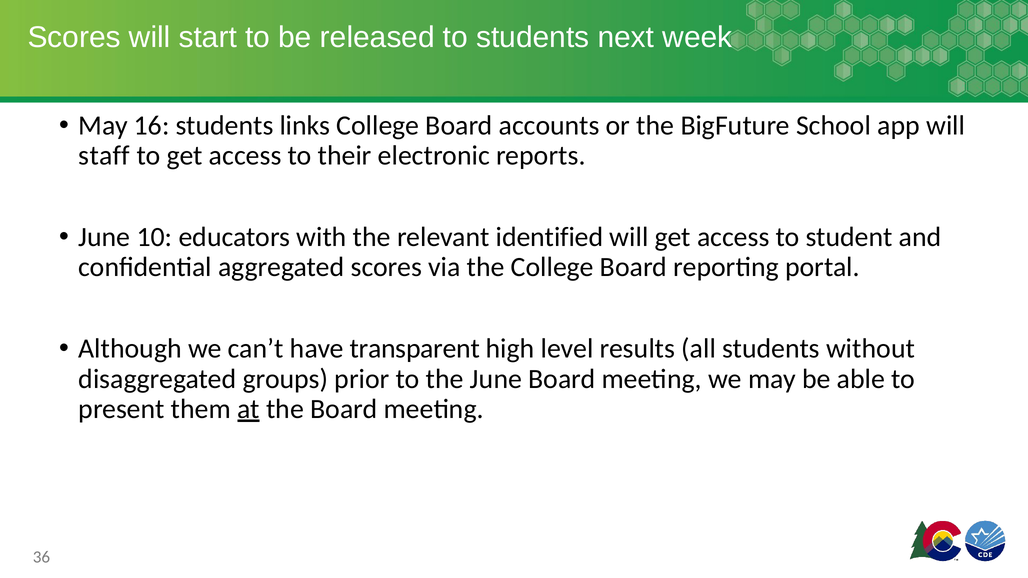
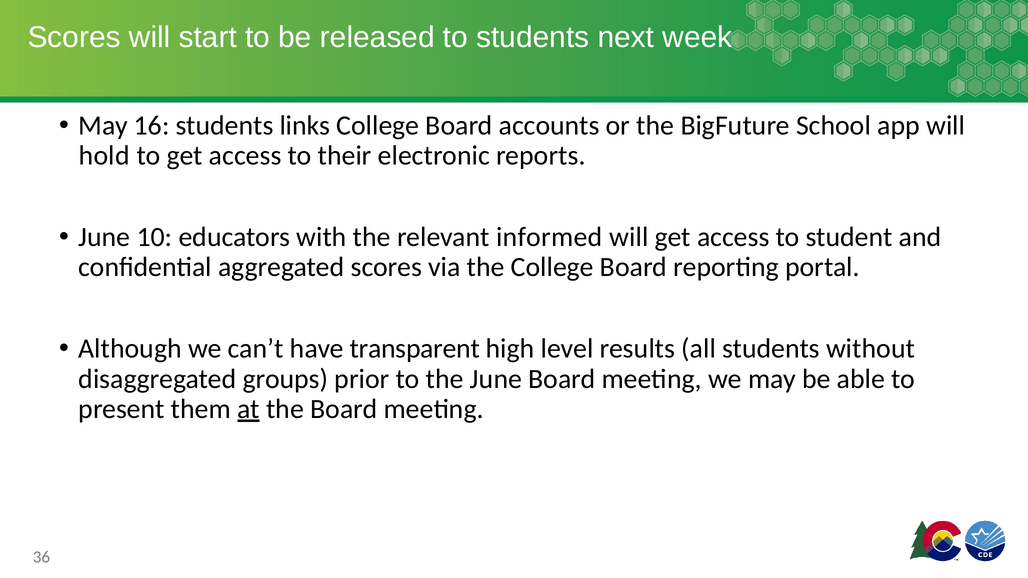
staff: staff -> hold (104, 156)
identified: identified -> informed (549, 237)
